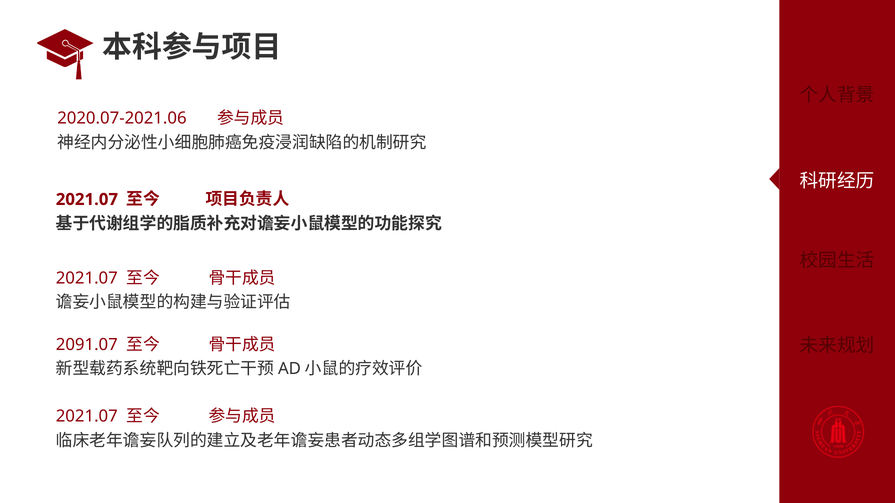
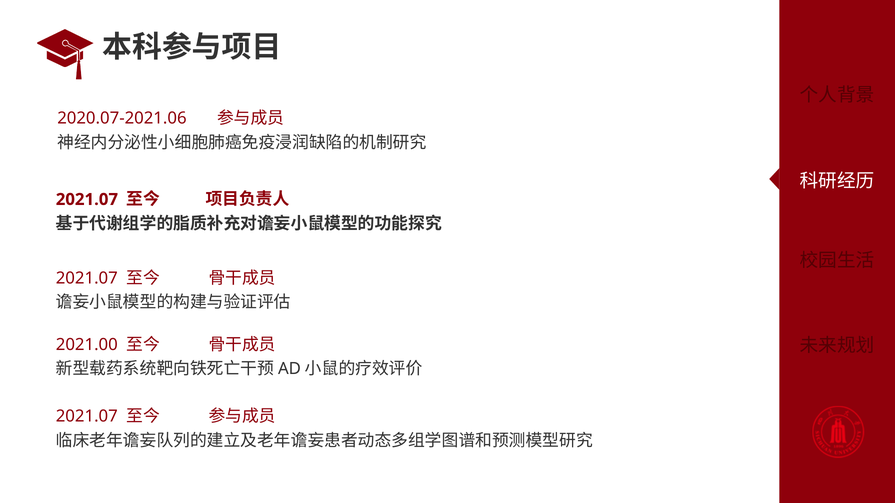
2091.07: 2091.07 -> 2021.00 (87, 345)
